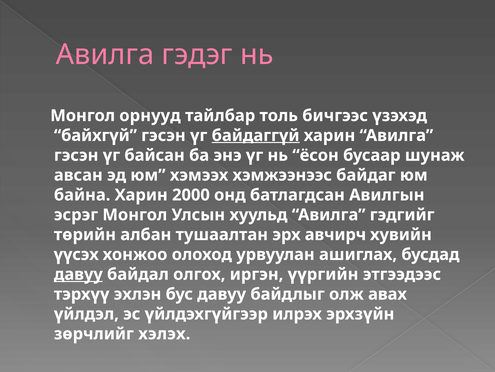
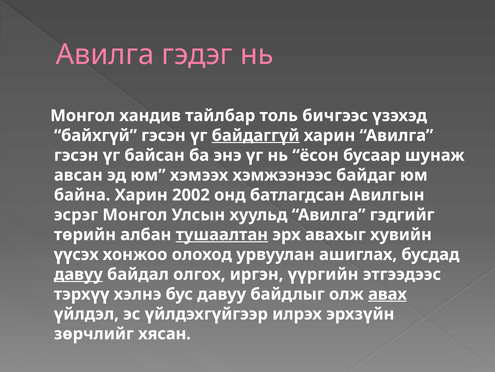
орнууд: орнууд -> хандив (150, 115)
2000: 2000 -> 2002 (191, 195)
тушаалтан underline: none -> present (222, 234)
авчирч: авчирч -> авахыг (335, 234)
эхлэн: эхлэн -> хэлнэ (138, 294)
авах underline: none -> present (388, 294)
хэлэх: хэлэх -> хясан (164, 333)
